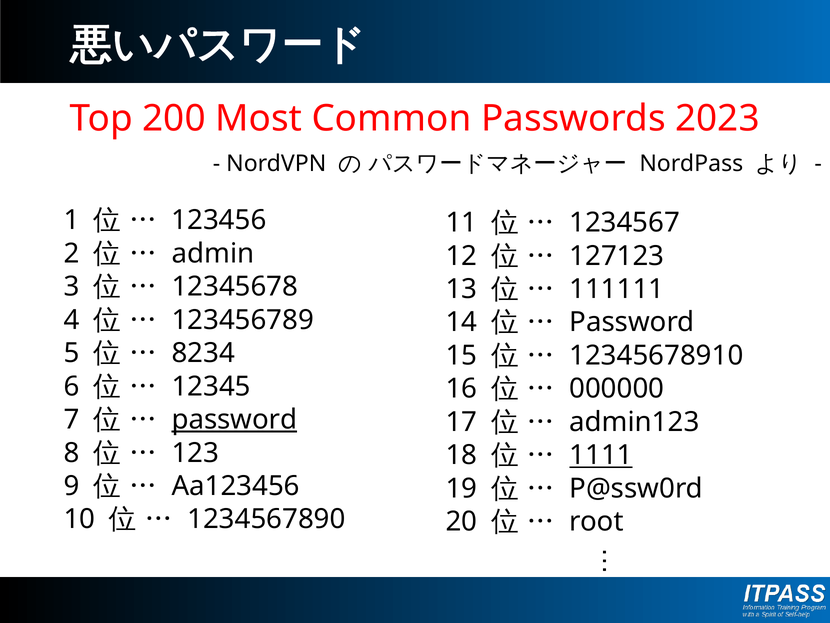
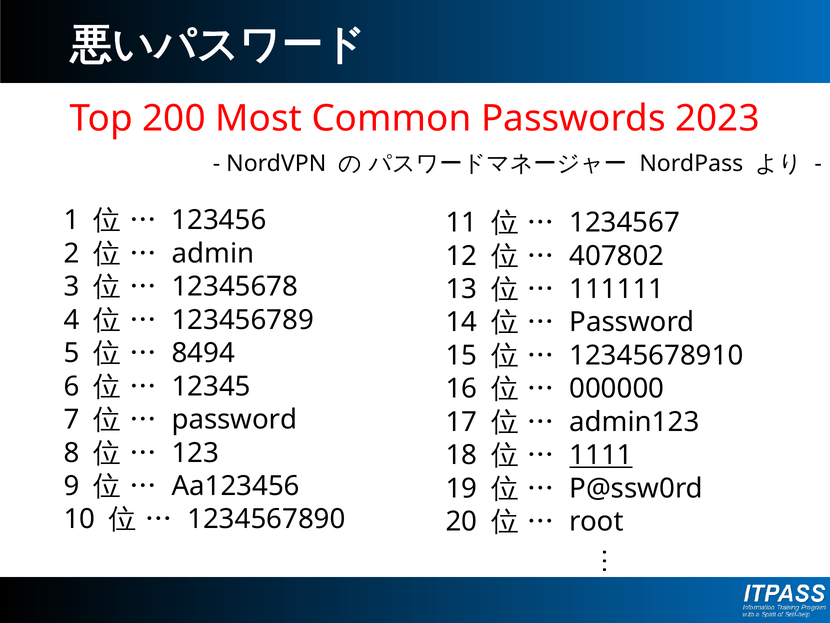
127123: 127123 -> 407802 (617, 256)
8234: 8234 -> 8494 (203, 353)
password underline: present -> none (234, 419)
